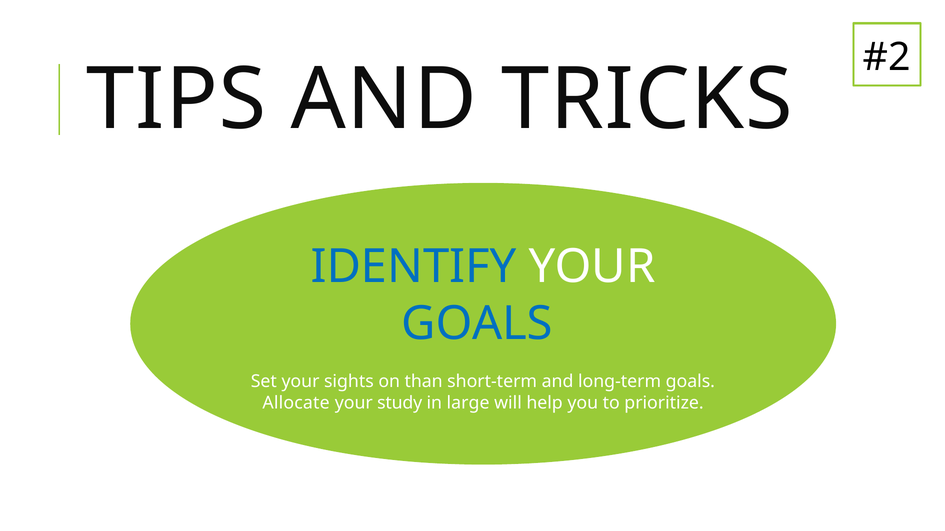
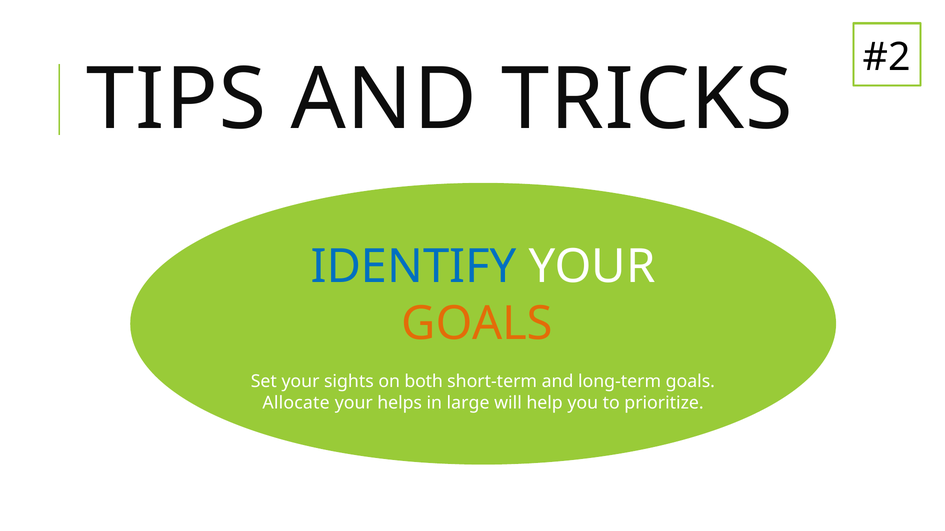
GOALS colour: blue -> orange (477, 324)
than: than -> both (424, 382)
study: study -> helps (400, 403)
